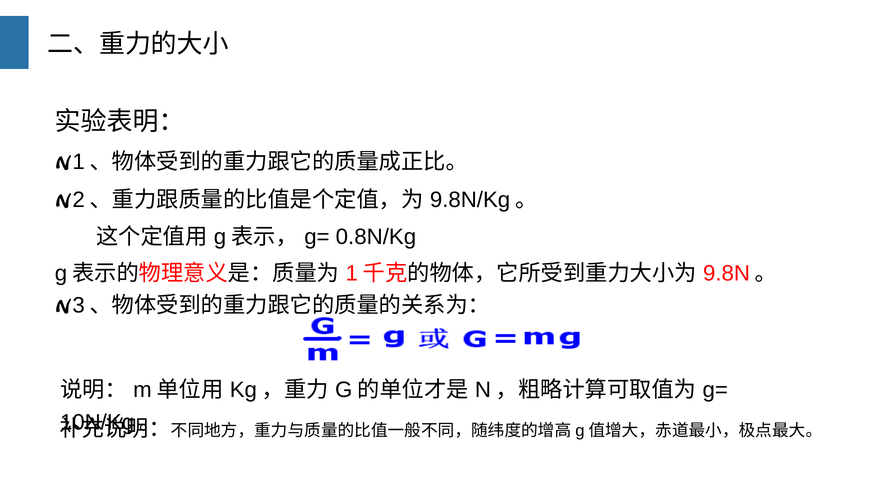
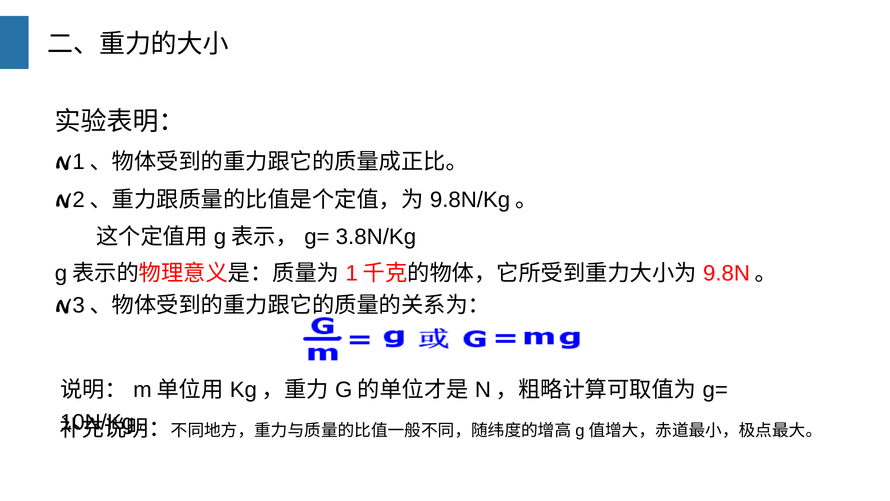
0.8N/Kg: 0.8N/Kg -> 3.8N/Kg (376, 237)
